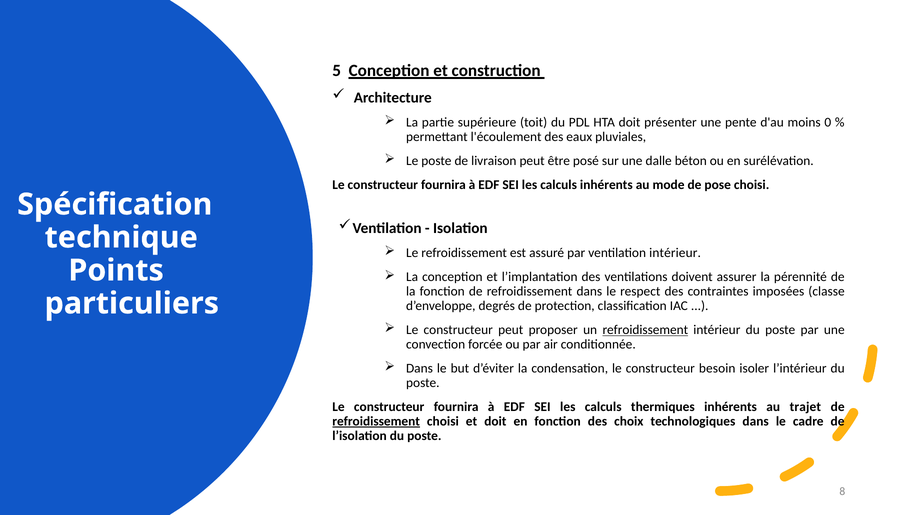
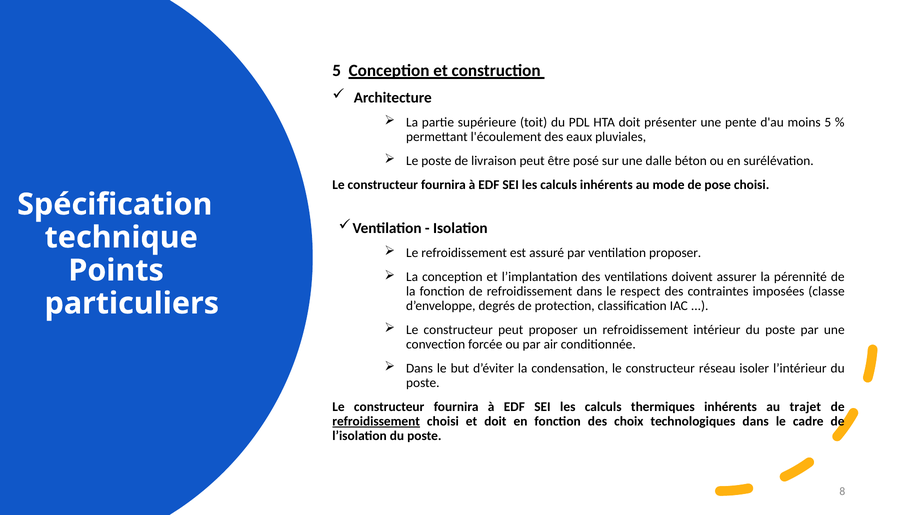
moins 0: 0 -> 5 (828, 122)
ventilation intérieur: intérieur -> proposer (675, 253)
refroidissement underline: present -> none (645, 330)
besoin: besoin -> réseau (717, 368)
